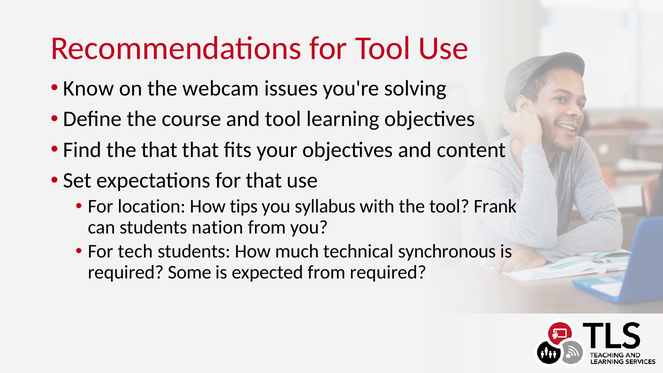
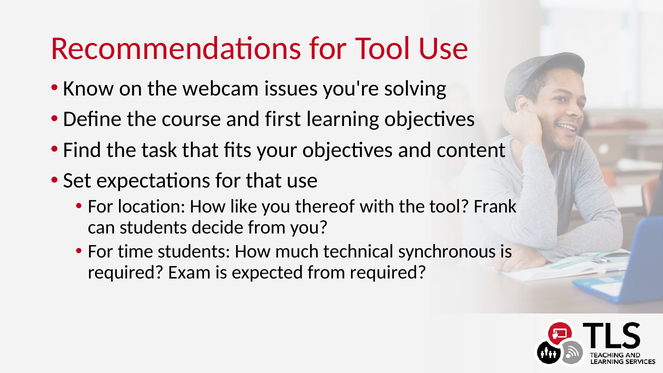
and tool: tool -> first (283, 119)
the that: that -> task (159, 150)
tips: tips -> like (244, 206)
syllabus: syllabus -> thereof (325, 206)
nation: nation -> decide (218, 227)
tech: tech -> time (135, 252)
Some: Some -> Exam (189, 272)
